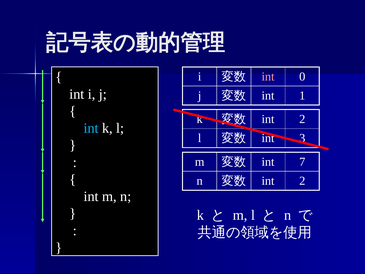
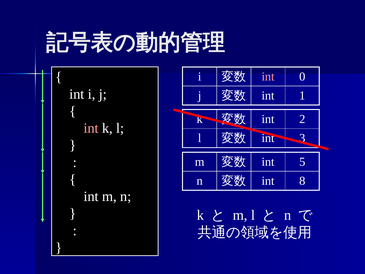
int colour: light blue -> pink (91, 128)
7: 7 -> 5 (302, 162)
2: 2 -> 8 (302, 181)
